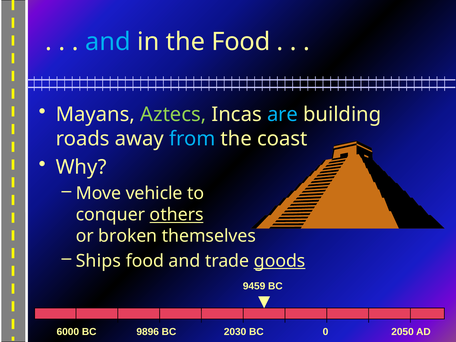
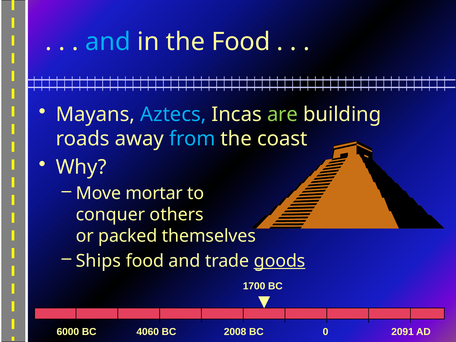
Aztecs colour: light green -> light blue (173, 115)
are colour: light blue -> light green (283, 115)
vehicle: vehicle -> mortar (154, 193)
others underline: present -> none (177, 215)
broken: broken -> packed (128, 236)
9459: 9459 -> 1700 (254, 286)
9896: 9896 -> 4060 (148, 332)
2030: 2030 -> 2008 (235, 332)
2050: 2050 -> 2091 (403, 332)
